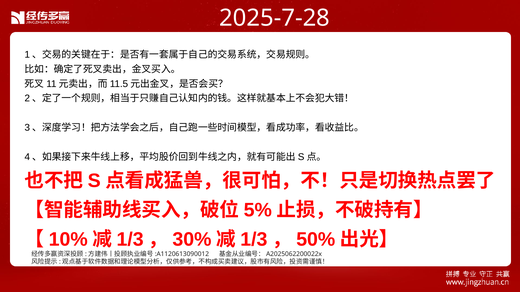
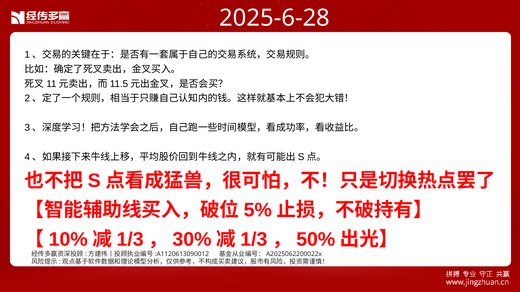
2025-7-28: 2025-7-28 -> 2025-6-28 (275, 18)
